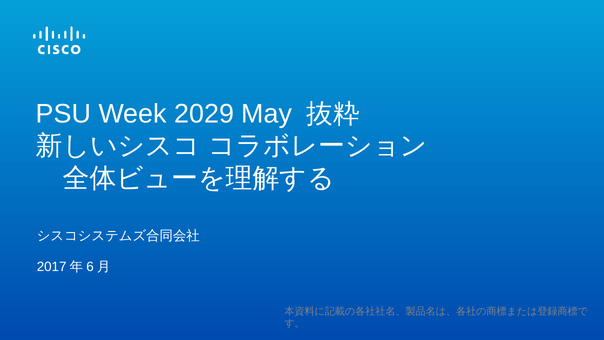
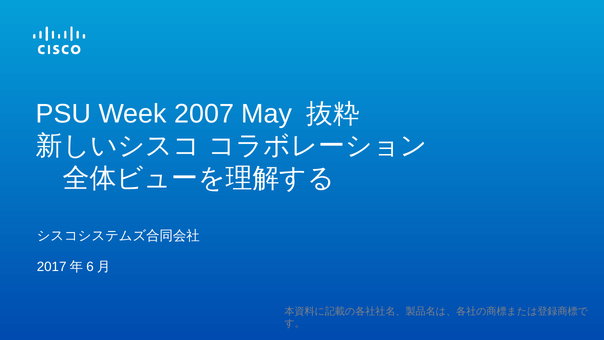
2029: 2029 -> 2007 (204, 114)
